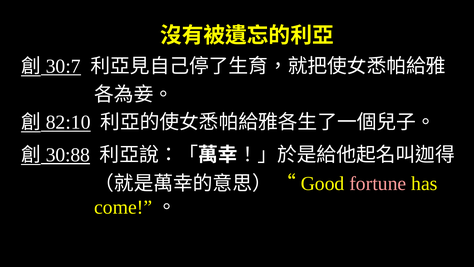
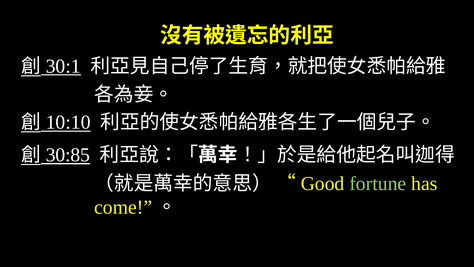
30:7: 30:7 -> 30:1 (63, 66)
82:10: 82:10 -> 10:10 (68, 122)
30:88: 30:88 -> 30:85 (68, 155)
fortune colour: pink -> light green (378, 183)
